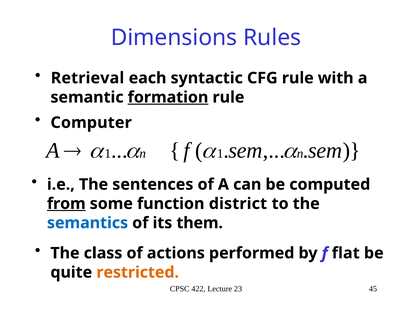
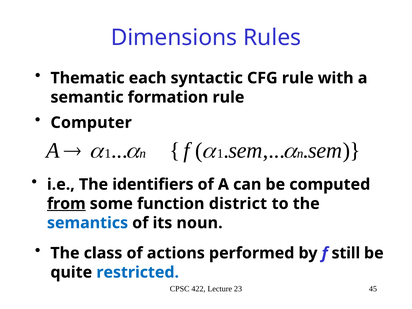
Retrieval: Retrieval -> Thematic (88, 78)
formation underline: present -> none (168, 97)
sentences: sentences -> identifiers (153, 184)
them: them -> noun (200, 223)
flat: flat -> still (346, 253)
restricted colour: orange -> blue (138, 272)
